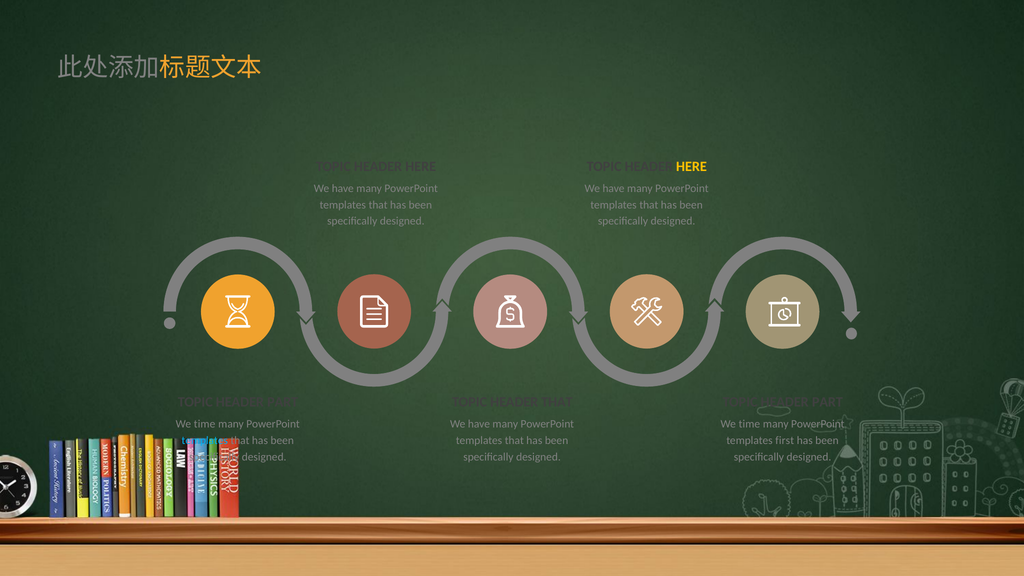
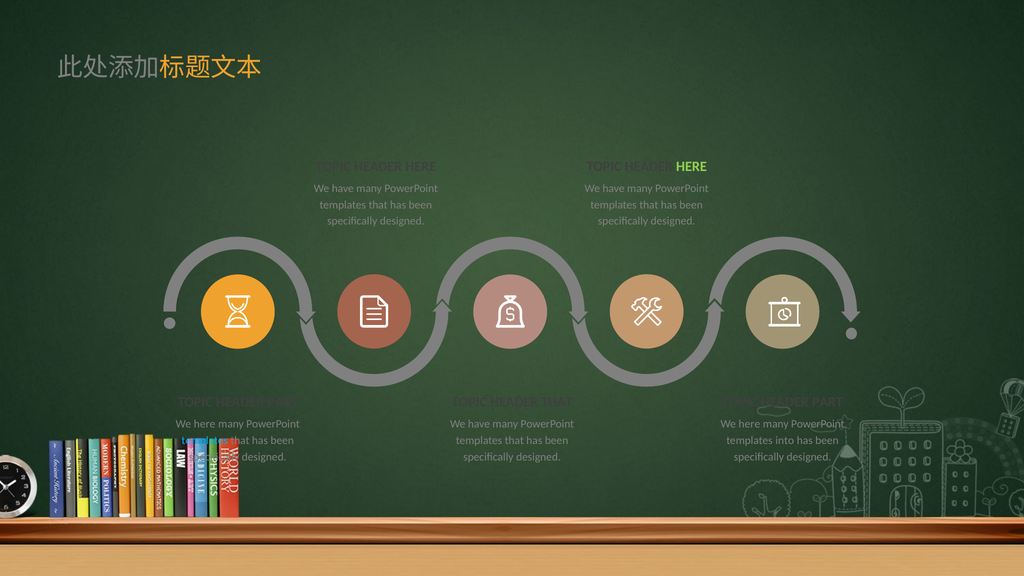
HERE colour: yellow -> light green (691, 166)
time: time -> here (205, 424)
time: time -> here (749, 424)
first: first -> into (785, 440)
